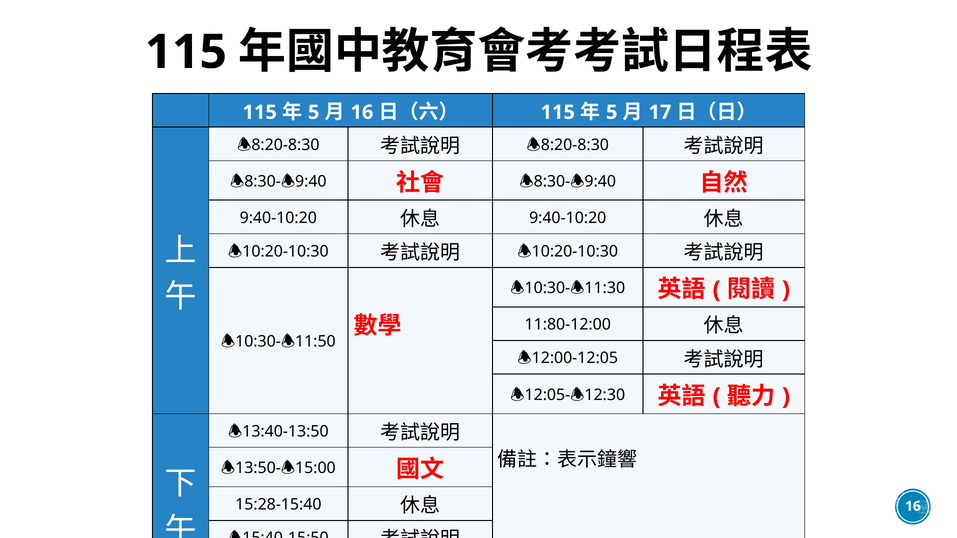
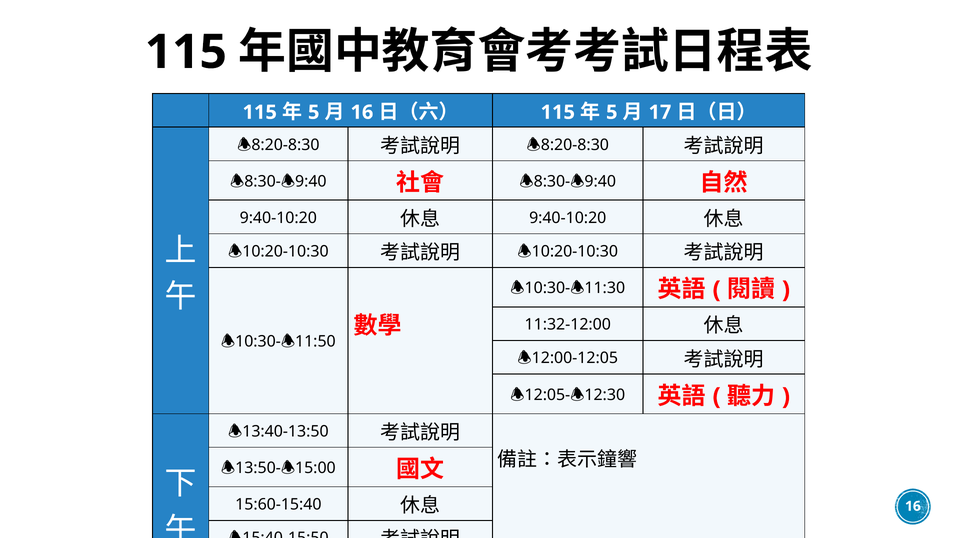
11:80-12:00: 11:80-12:00 -> 11:32-12:00 (568, 325)
15:28-15:40: 15:28-15:40 -> 15:60-15:40 (278, 505)
